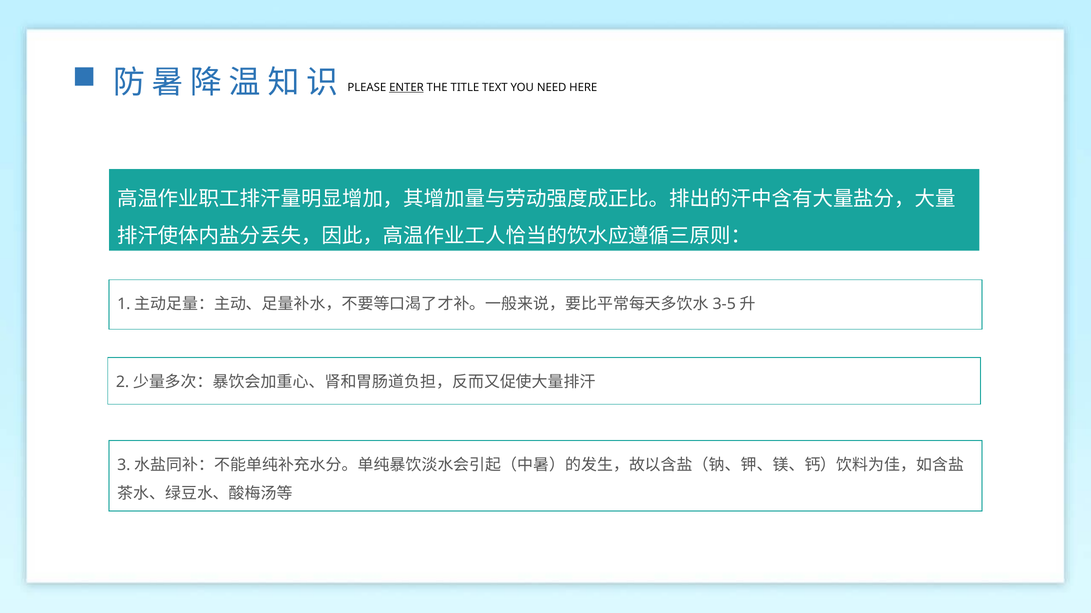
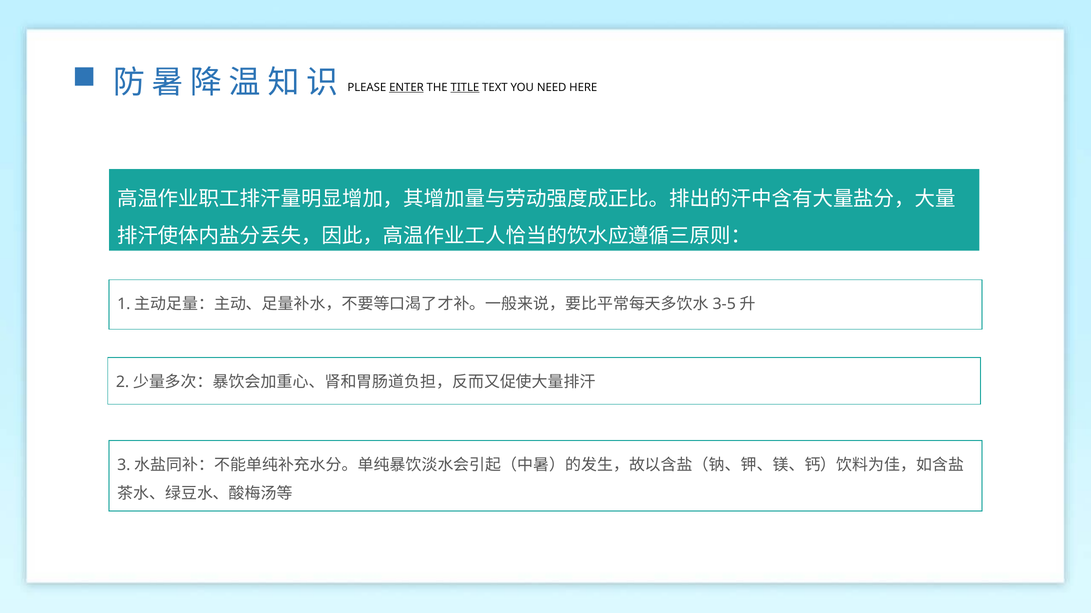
TITLE underline: none -> present (465, 87)
